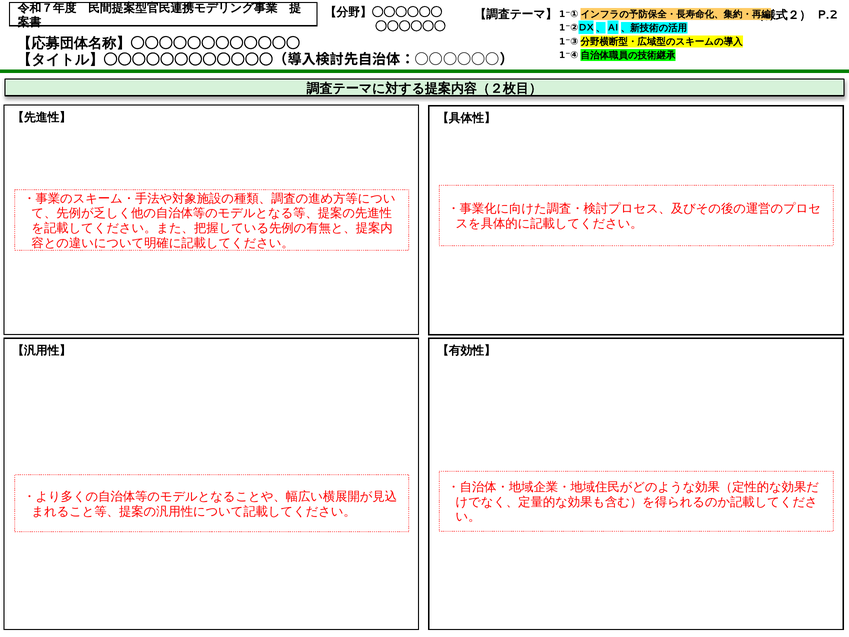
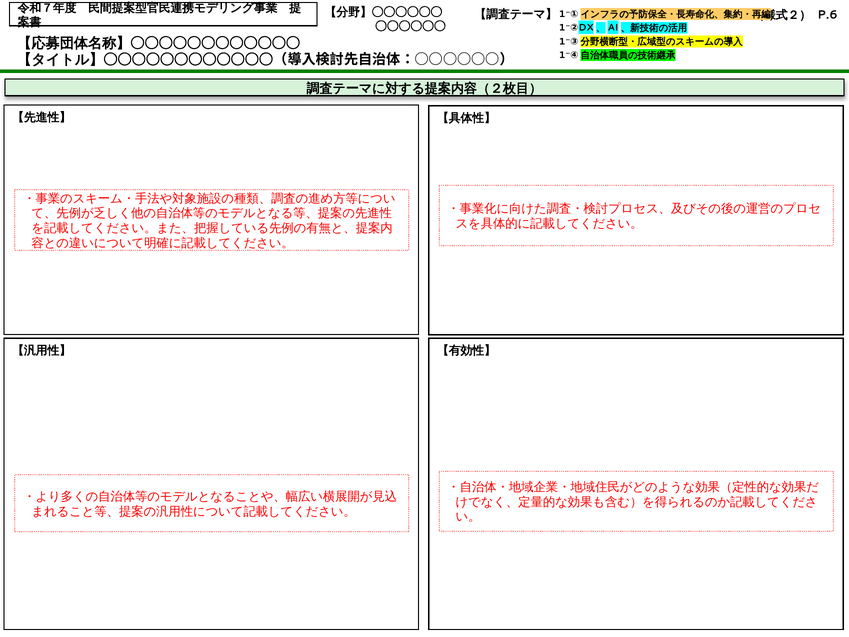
P.2: P.2 -> P.6 (828, 15)
